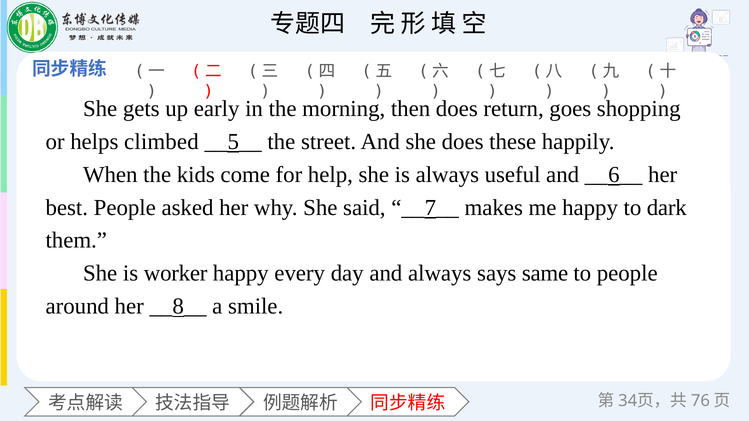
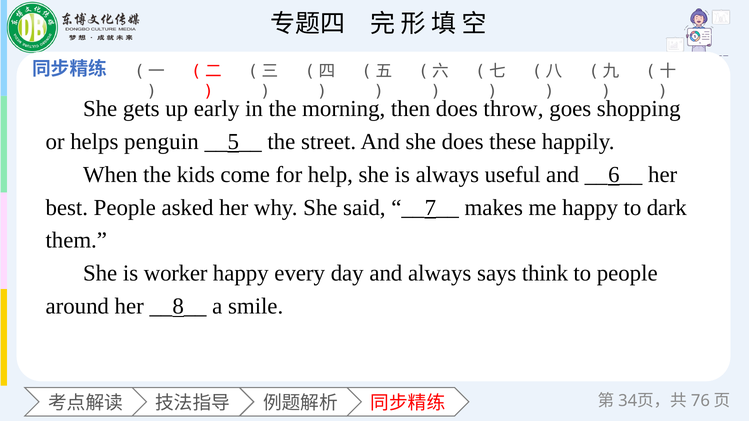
return: return -> throw (514, 109)
climbed: climbed -> penguin (161, 142)
same: same -> think (545, 274)
